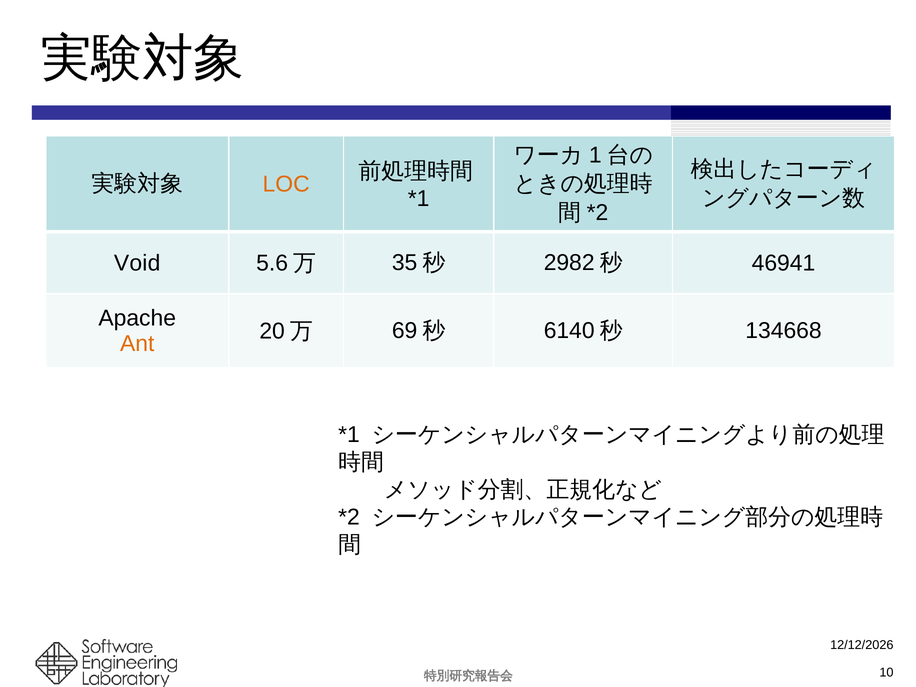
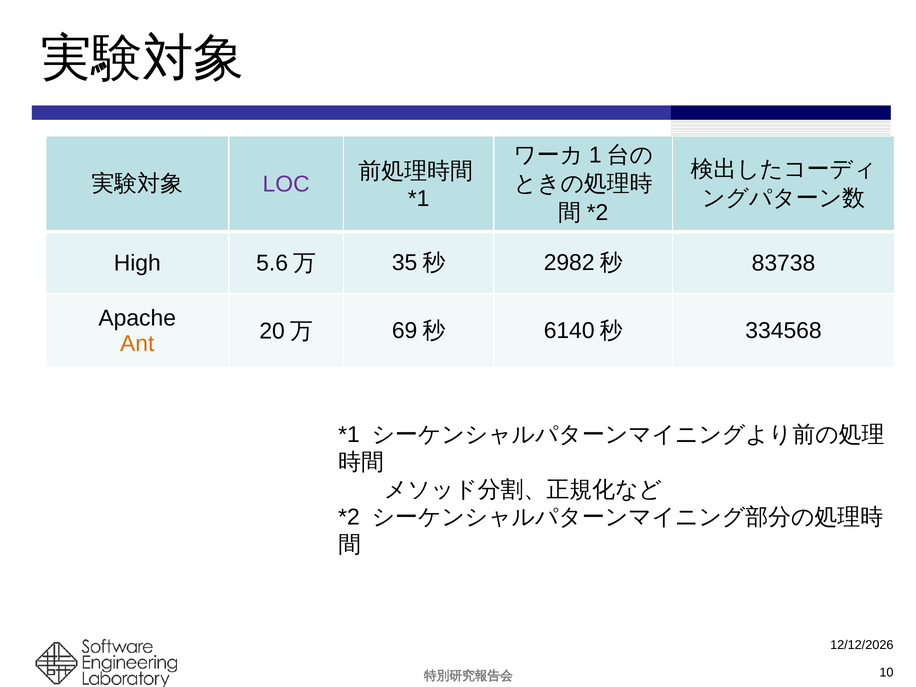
LOC colour: orange -> purple (286, 184)
Void: Void -> High (137, 263)
46941: 46941 -> 83738 (783, 263)
134668: 134668 -> 334568 (784, 331)
